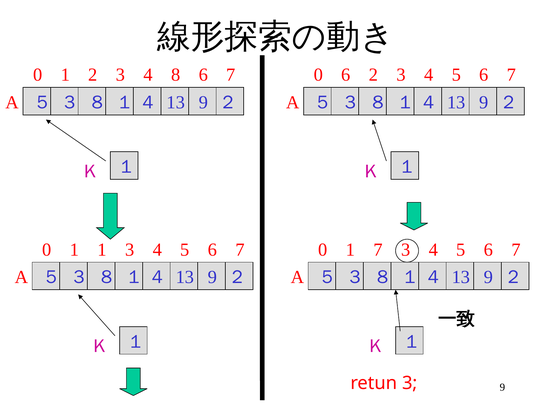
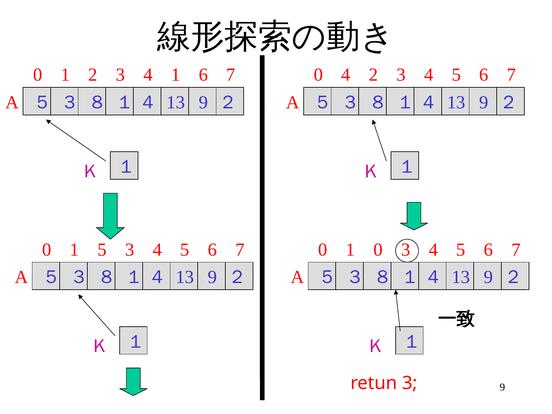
4 8: 8 -> 1 (176, 75)
0 6: 6 -> 4 (346, 75)
1 1: 1 -> 5 (102, 250)
1 7: 7 -> 0 (378, 250)
